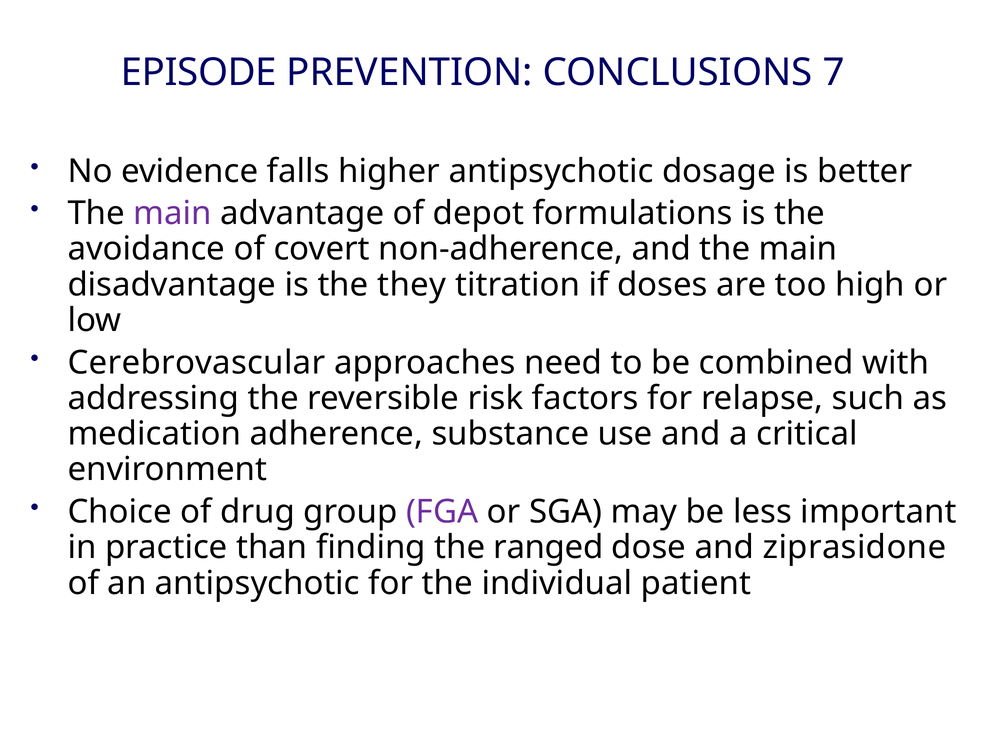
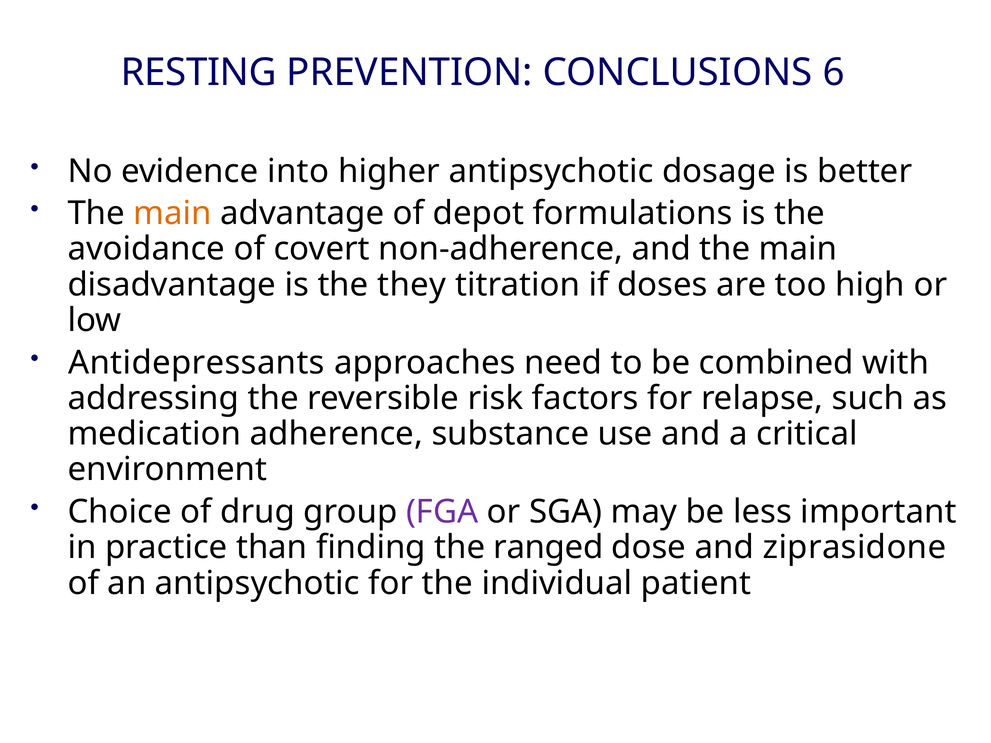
EPISODE: EPISODE -> RESTING (199, 73)
7: 7 -> 6 (834, 73)
falls: falls -> into (298, 171)
main colour: purple -> orange (173, 214)
Cerebrovascular: Cerebrovascular -> Antidepressants (196, 363)
